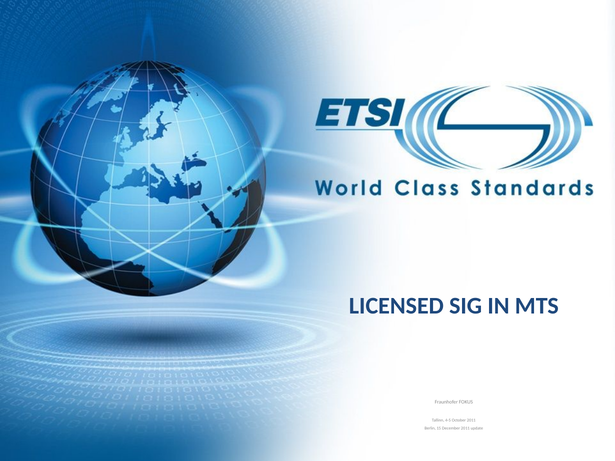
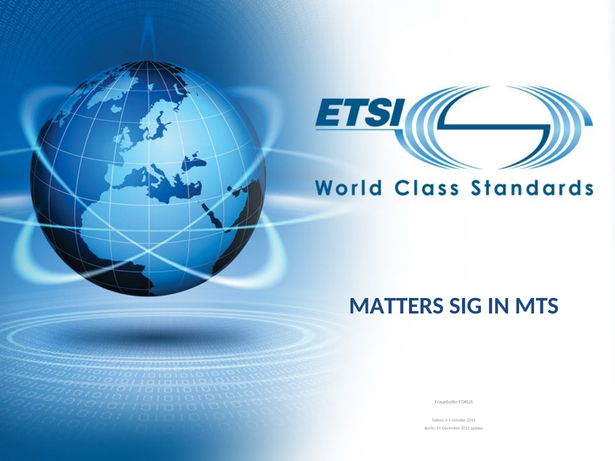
LICENSED: LICENSED -> MATTERS (396, 306)
